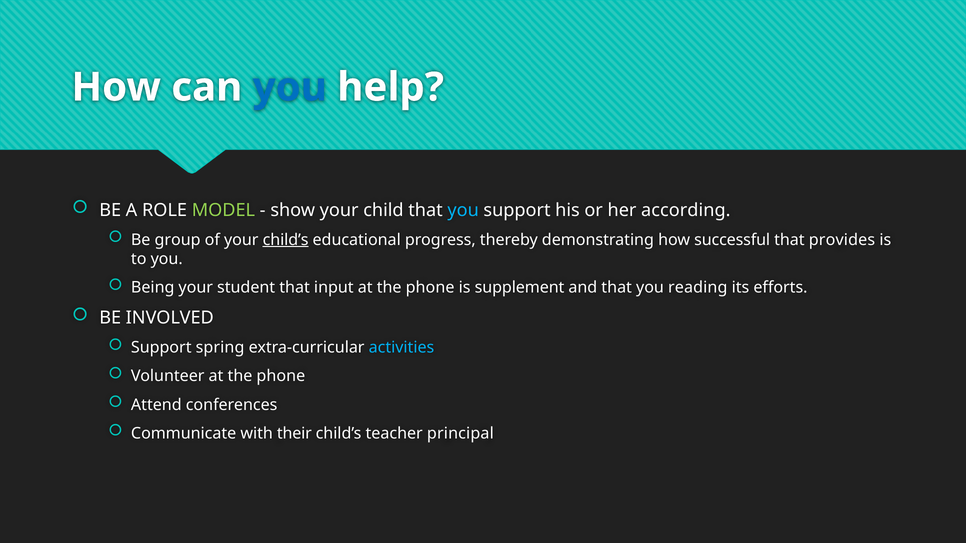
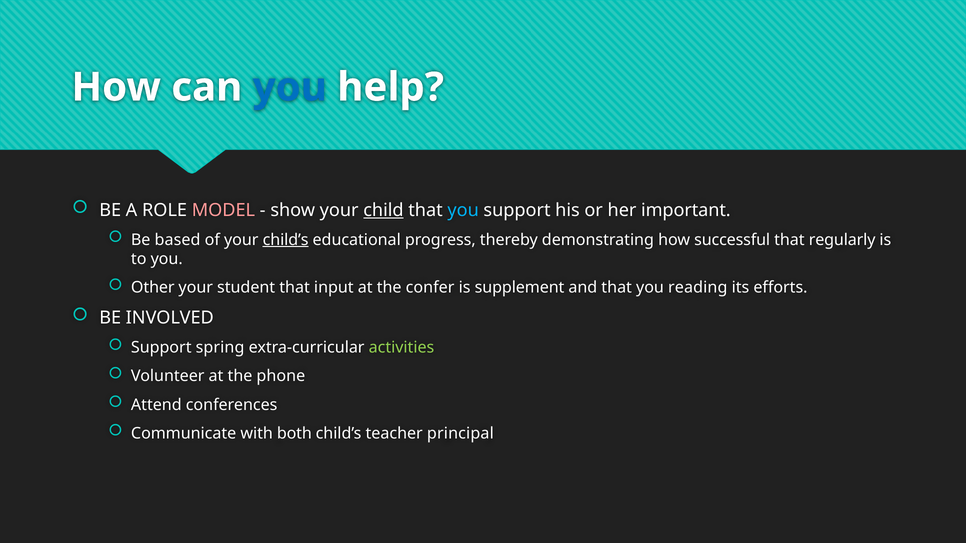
MODEL colour: light green -> pink (223, 210)
child underline: none -> present (383, 210)
according: according -> important (686, 210)
group: group -> based (178, 240)
provides: provides -> regularly (842, 240)
Being: Being -> Other (153, 288)
input at the phone: phone -> confer (430, 288)
activities colour: light blue -> light green (401, 348)
their: their -> both (294, 434)
